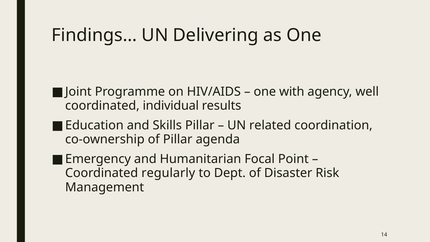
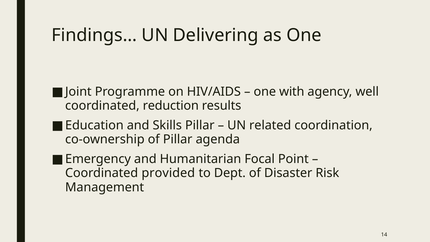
individual: individual -> reduction (171, 106)
regularly: regularly -> provided (168, 173)
